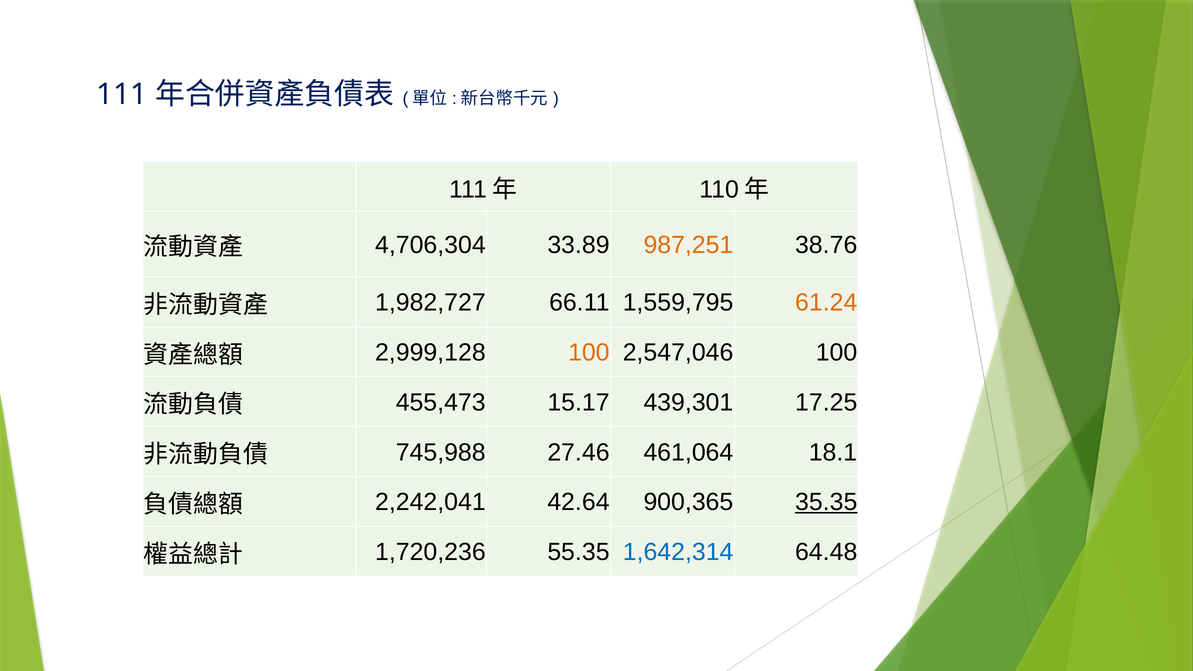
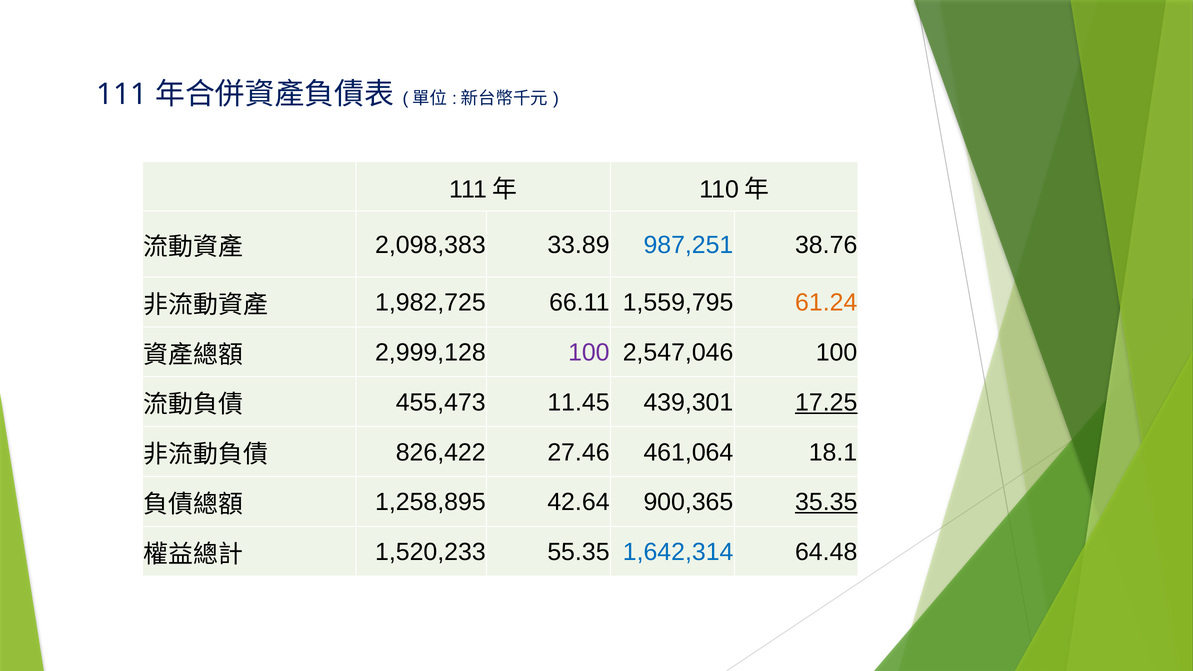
4,706,304: 4,706,304 -> 2,098,383 (430, 245)
987,251 colour: orange -> blue (688, 245)
1,982,727: 1,982,727 -> 1,982,725 (430, 303)
100 colour: orange -> purple (589, 353)
15.17: 15.17 -> 11.45 (579, 403)
17.25 underline: none -> present (826, 403)
745,988: 745,988 -> 826,422 (441, 452)
2,242,041: 2,242,041 -> 1,258,895 (430, 502)
1,720,236: 1,720,236 -> 1,520,233 (430, 552)
